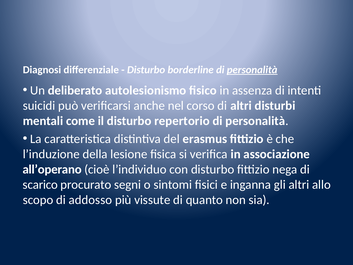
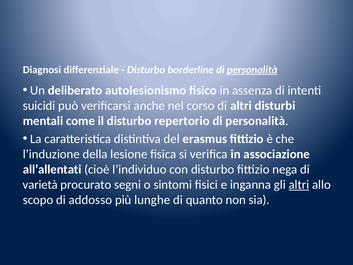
all’operano: all’operano -> all’allentati (52, 169)
scarico: scarico -> varietà (40, 185)
altri underline: none -> present (299, 185)
vissute: vissute -> lunghe (152, 200)
